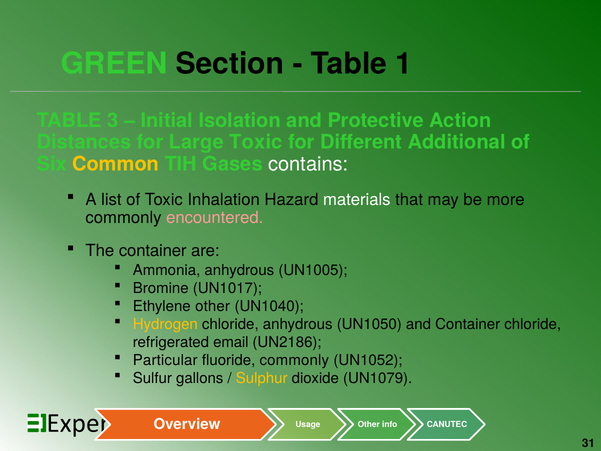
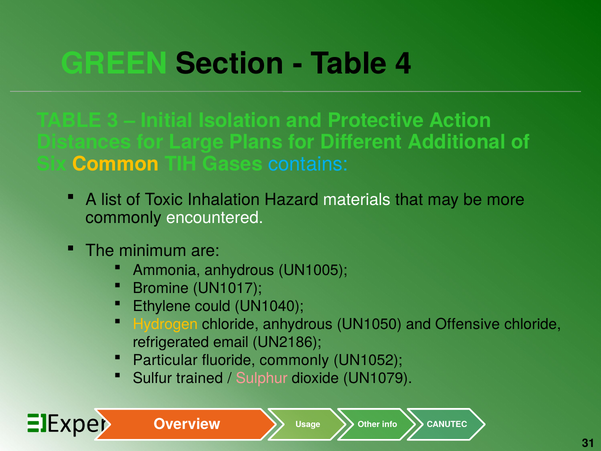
1: 1 -> 4 (404, 64)
Large Toxic: Toxic -> Plans (256, 142)
contains colour: white -> light blue (308, 164)
encountered colour: pink -> white (215, 218)
The container: container -> minimum (153, 251)
Ethylene other: other -> could (213, 306)
and Container: Container -> Offensive (468, 324)
gallons: gallons -> trained (200, 378)
Sulphur colour: yellow -> pink (262, 378)
